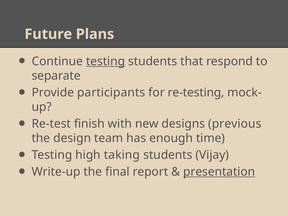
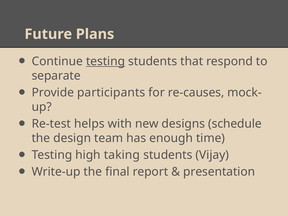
re-testing: re-testing -> re-causes (196, 93)
finish: finish -> helps (89, 124)
previous: previous -> schedule (235, 124)
presentation underline: present -> none (219, 172)
